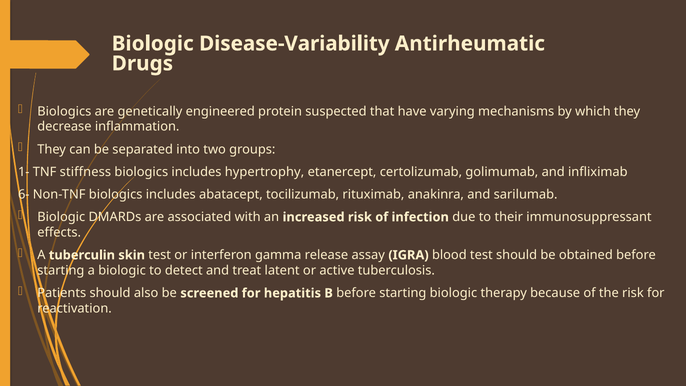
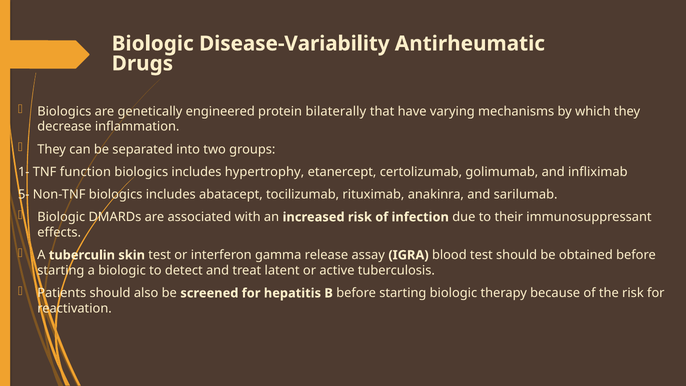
suspected: suspected -> bilaterally (336, 111)
stiffness: stiffness -> function (85, 172)
6-: 6- -> 5- (24, 194)
